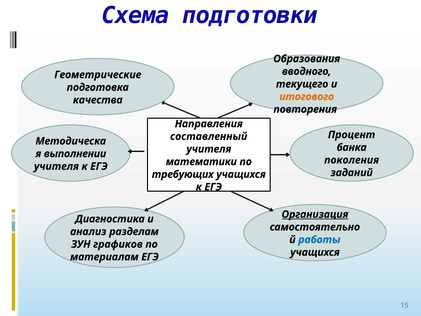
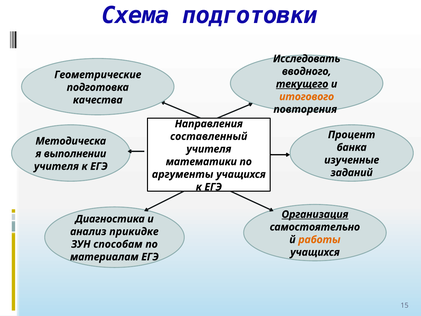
Образования: Образования -> Исследовать (307, 59)
текущего underline: none -> present (302, 84)
поколения: поколения -> изученные (352, 160)
требующих: требующих -> аргументы (183, 174)
разделам: разделам -> прикидке (134, 231)
работы colour: blue -> orange (319, 239)
графиков: графиков -> способам (118, 244)
